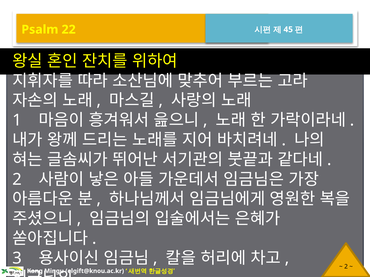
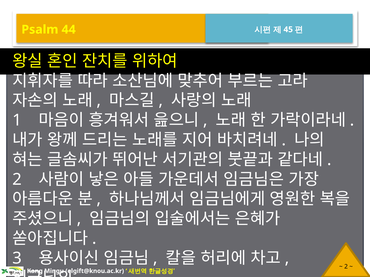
22: 22 -> 44 (69, 30)
